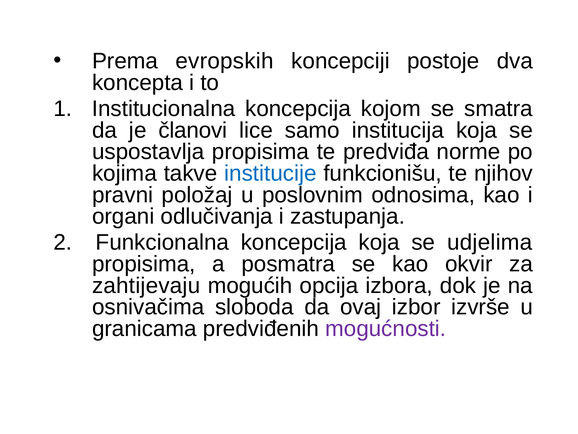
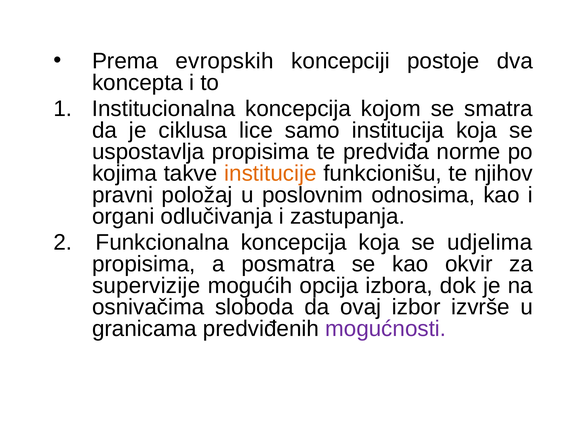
članovi: članovi -> ciklusa (193, 130)
institucije colour: blue -> orange (270, 173)
zahtijevaju: zahtijevaju -> supervizije (146, 285)
